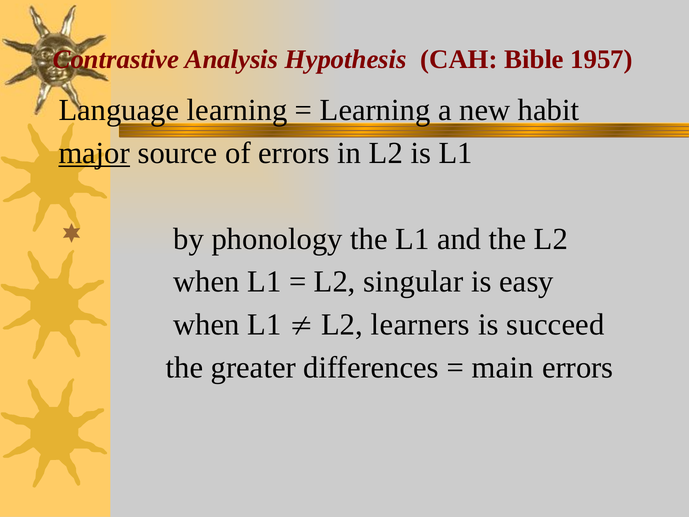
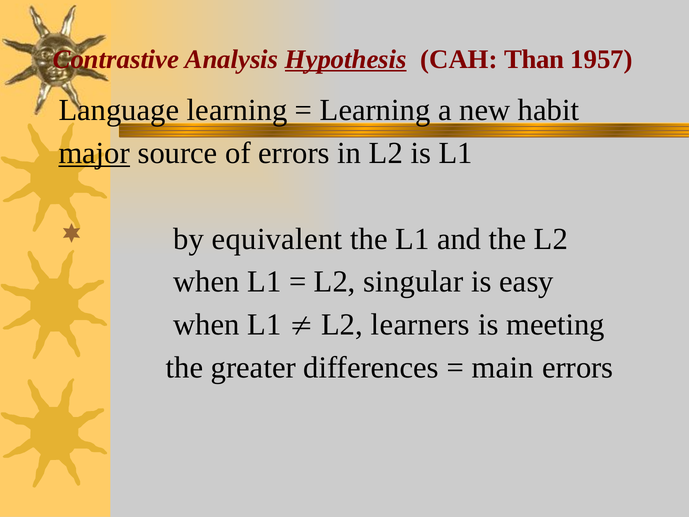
Hypothesis underline: none -> present (346, 59)
Bible: Bible -> Than (534, 59)
phonology: phonology -> equivalent (277, 239)
succeed: succeed -> meeting (556, 325)
